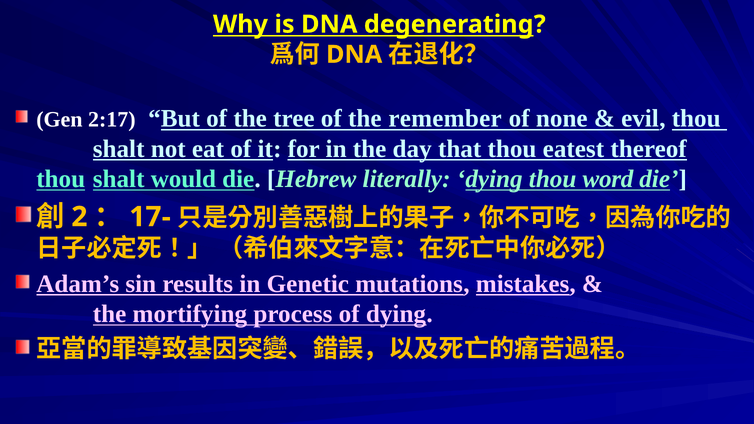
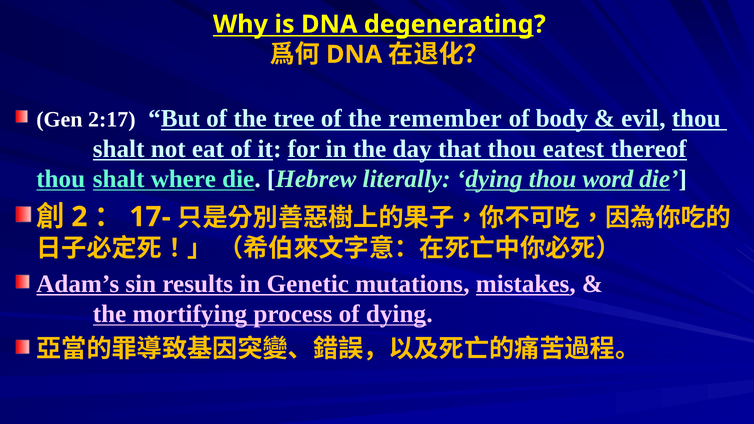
none: none -> body (562, 119)
would: would -> where (183, 179)
